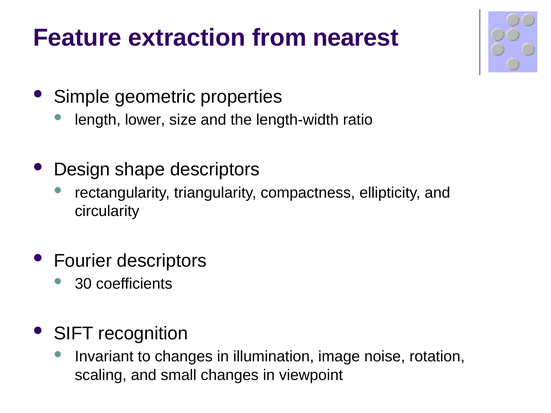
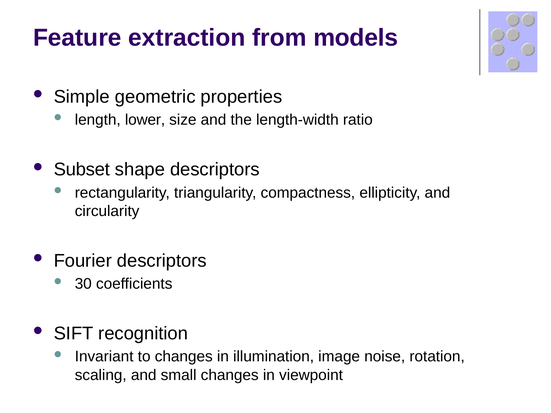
nearest: nearest -> models (356, 38)
Design: Design -> Subset (82, 170)
